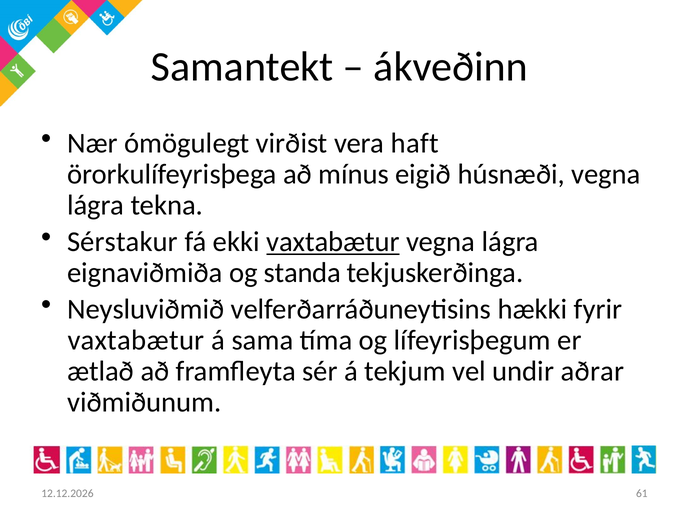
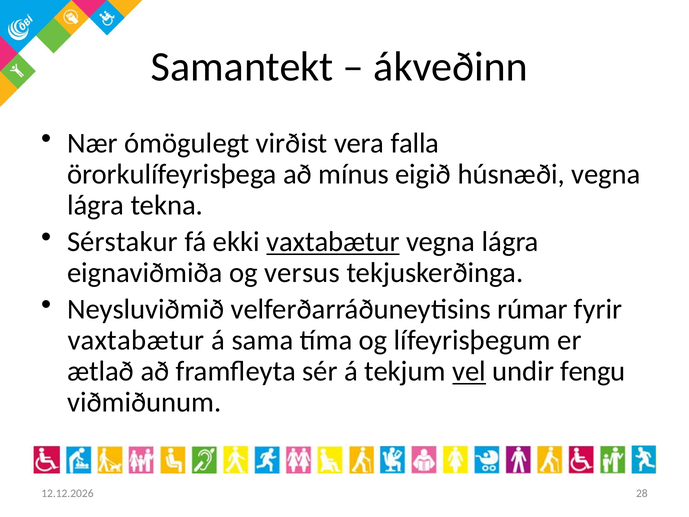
haft: haft -> falla (415, 143)
standa: standa -> versus (302, 273)
hækki: hækki -> rúmar (533, 309)
vel underline: none -> present (469, 371)
aðrar: aðrar -> fengu (593, 371)
61: 61 -> 28 (642, 493)
